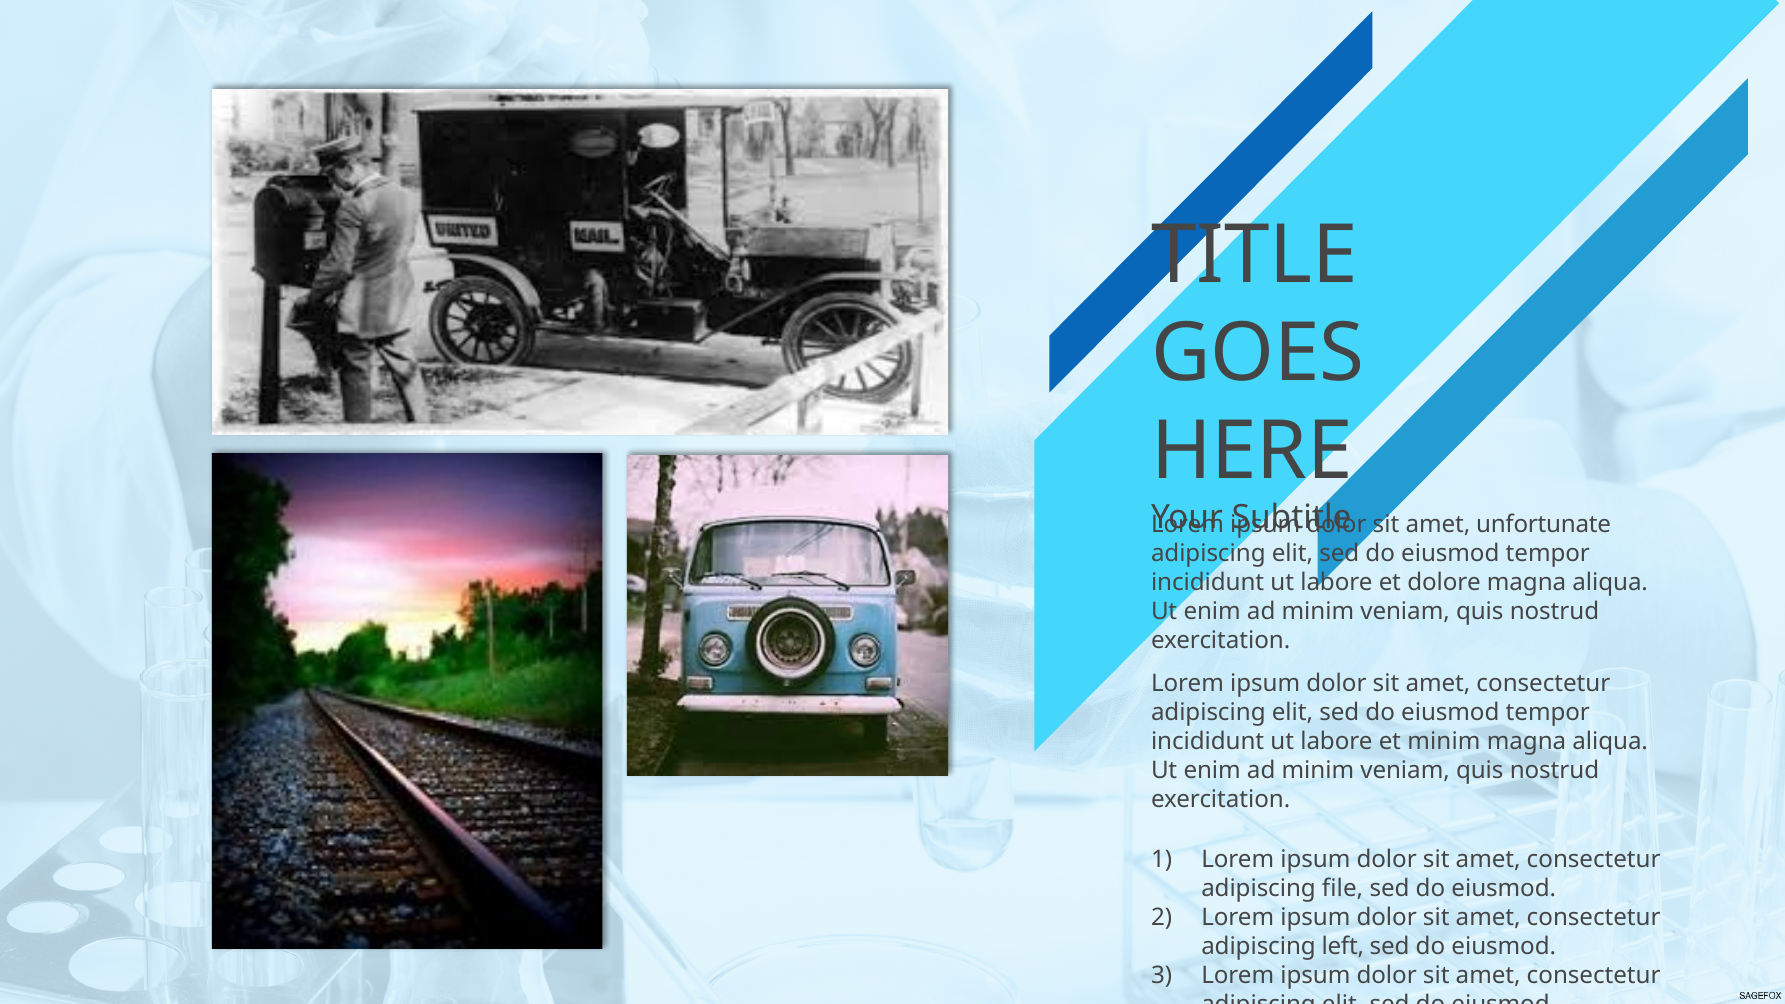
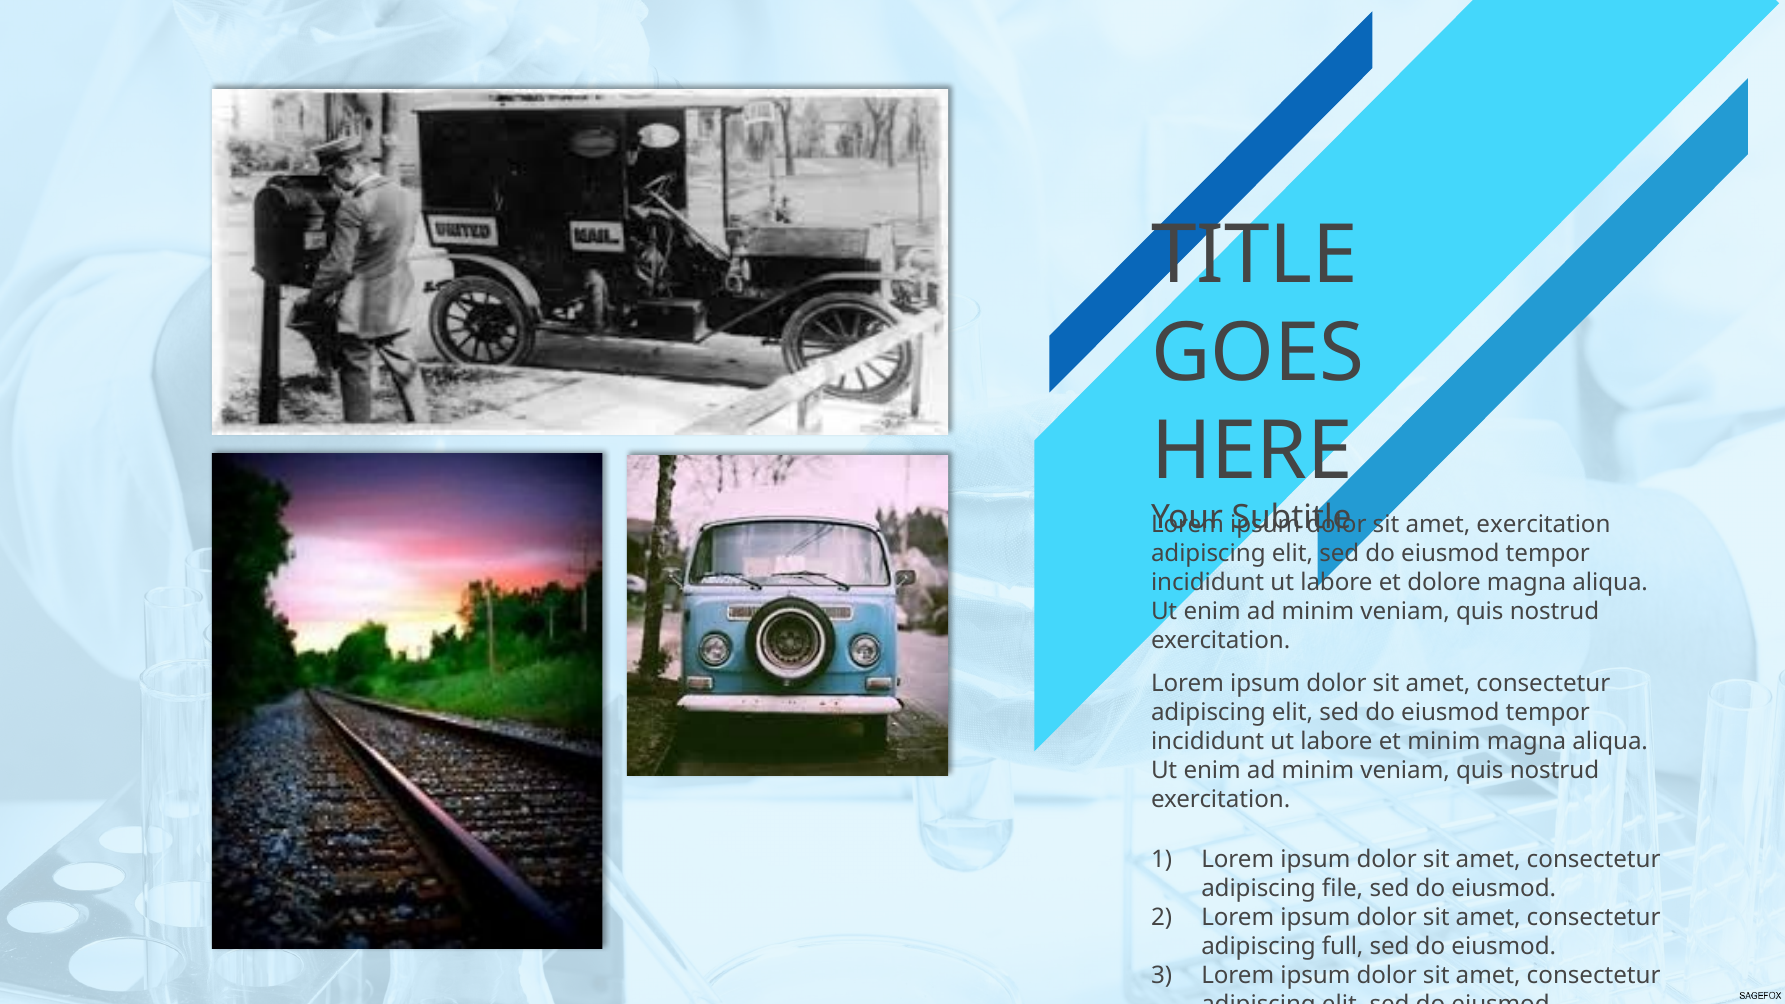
amet unfortunate: unfortunate -> exercitation (1543, 525)
left: left -> full (1343, 947)
